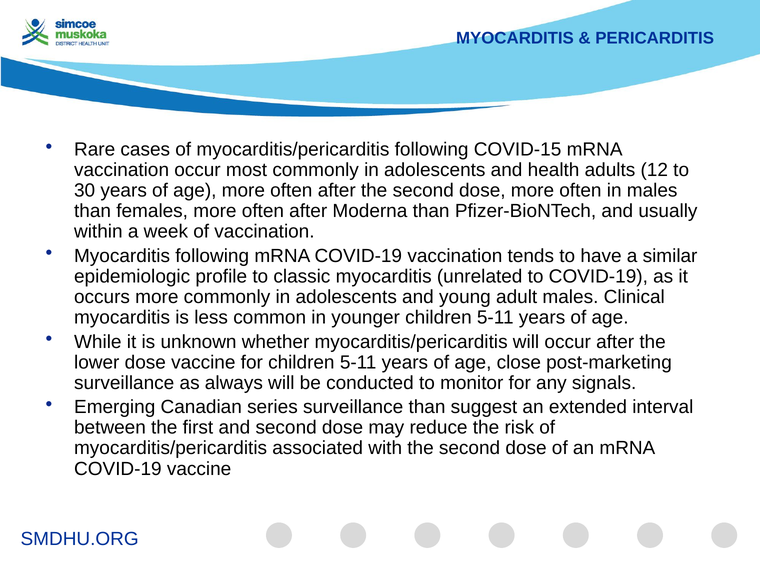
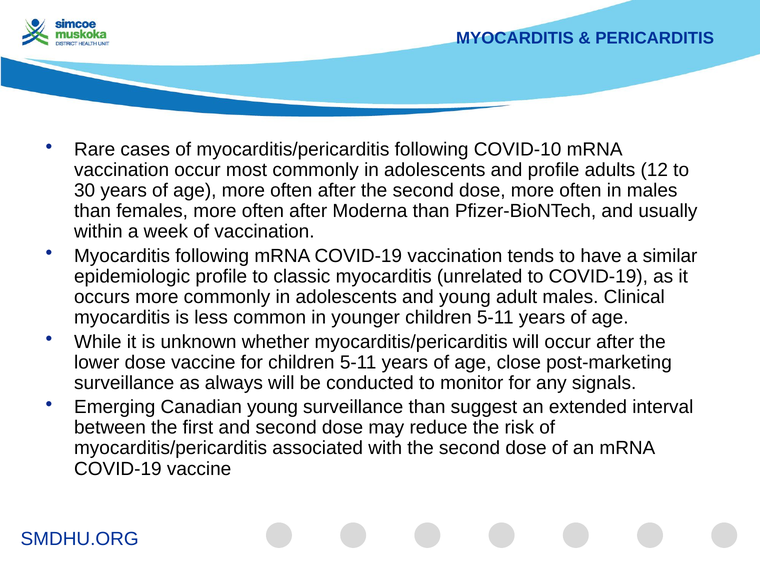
COVID-15: COVID-15 -> COVID-10 (518, 150)
and health: health -> profile (554, 170)
Canadian series: series -> young (273, 407)
